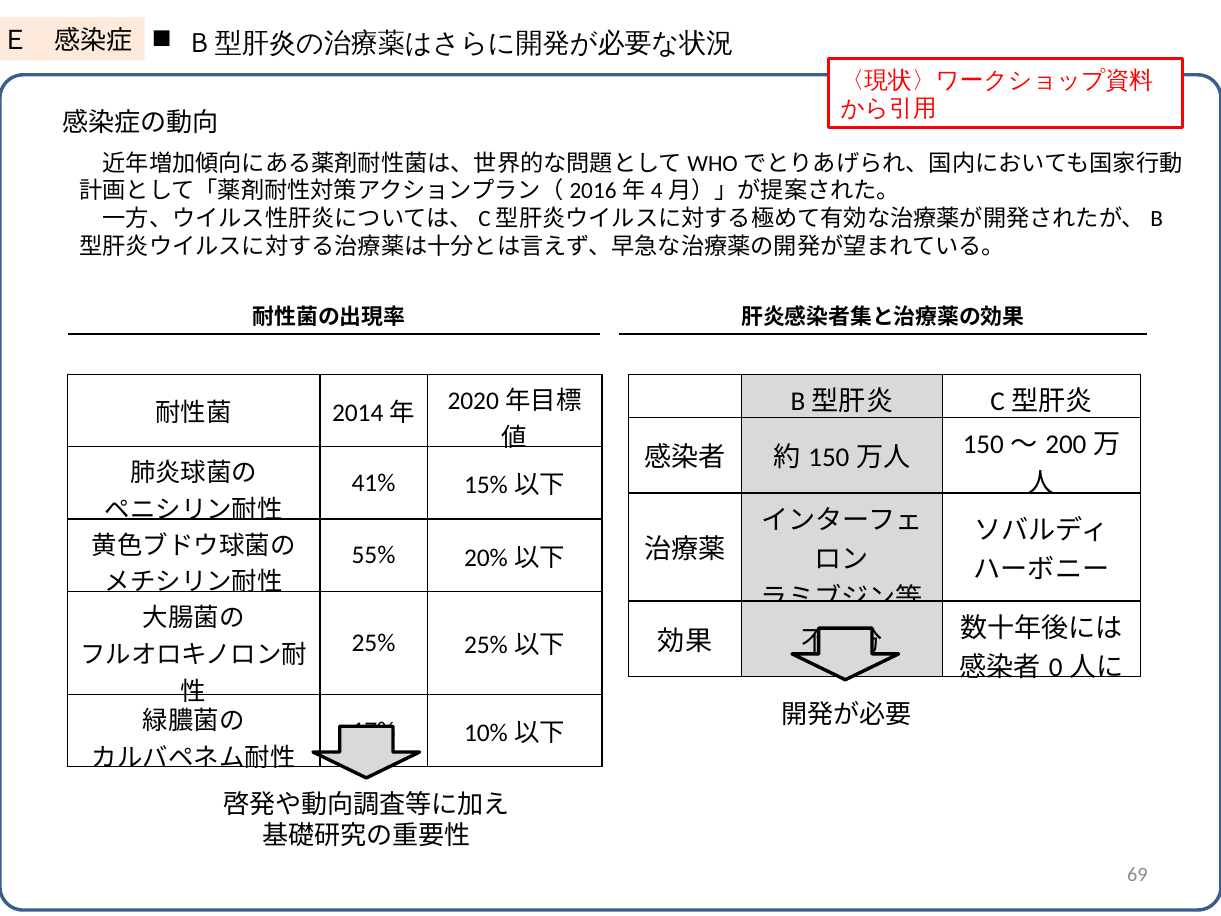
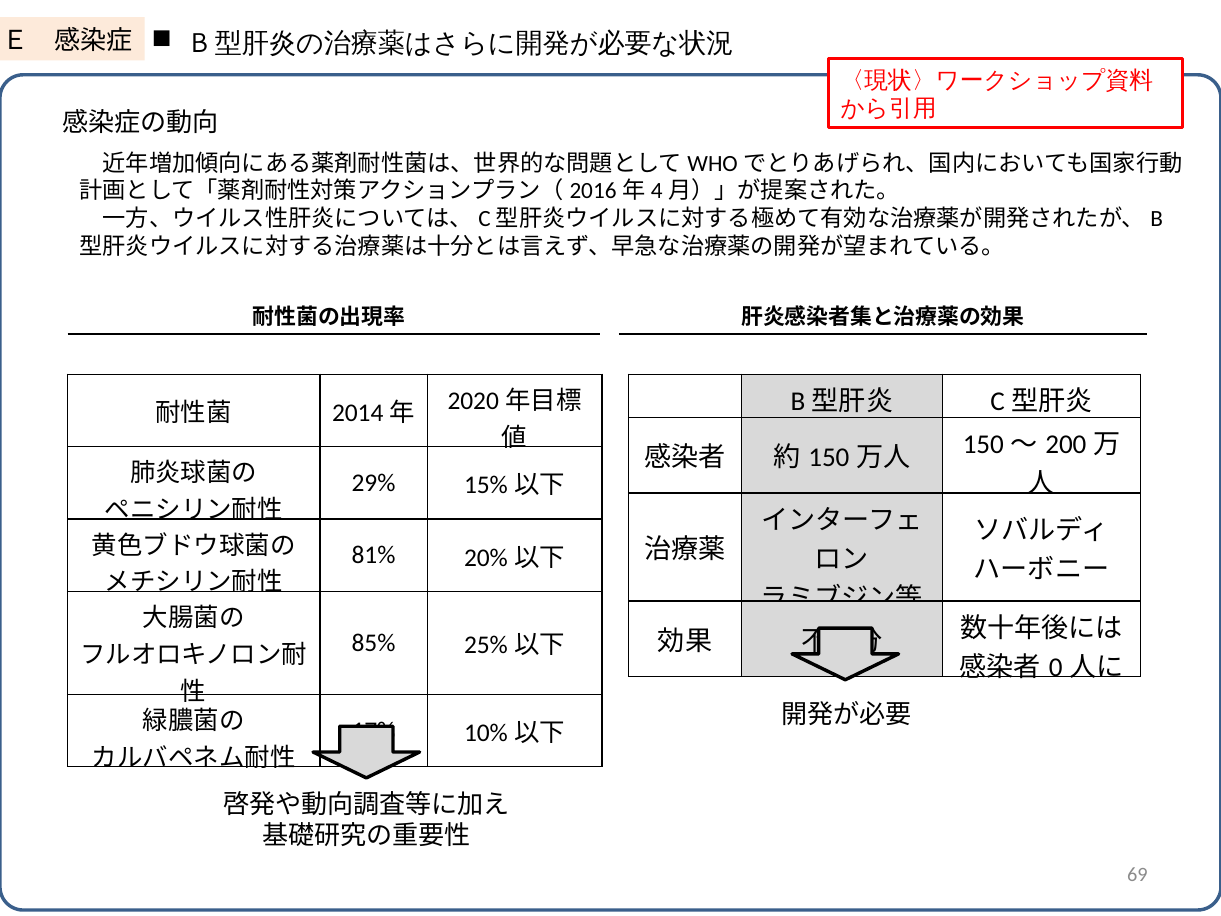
41%: 41% -> 29% (374, 483)
55%: 55% -> 81% (374, 555)
25%: 25% -> 85% (374, 643)
